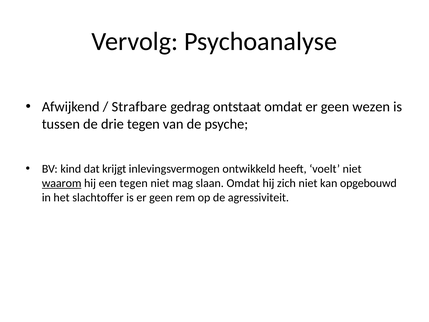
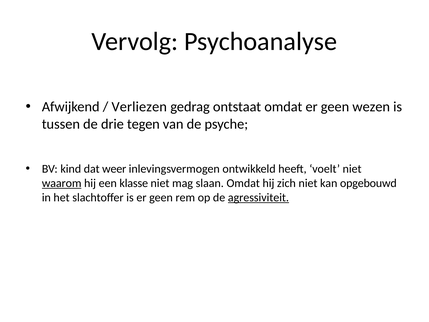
Strafbare: Strafbare -> Verliezen (139, 107)
krijgt: krijgt -> weer (114, 169)
een tegen: tegen -> klasse (134, 183)
agressiviteit underline: none -> present (258, 197)
